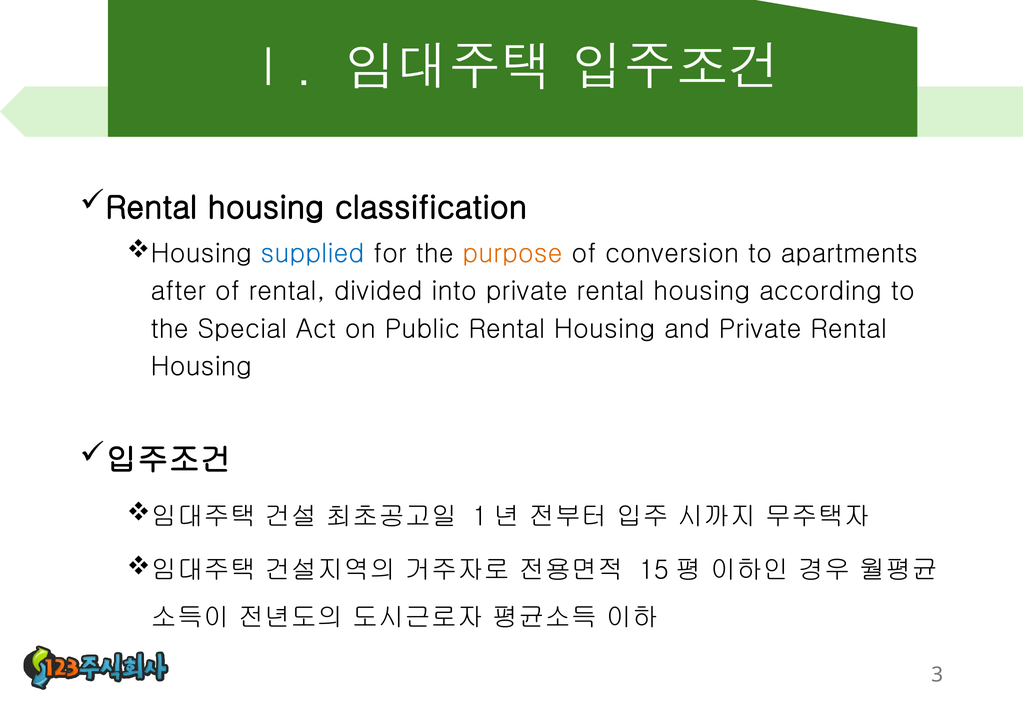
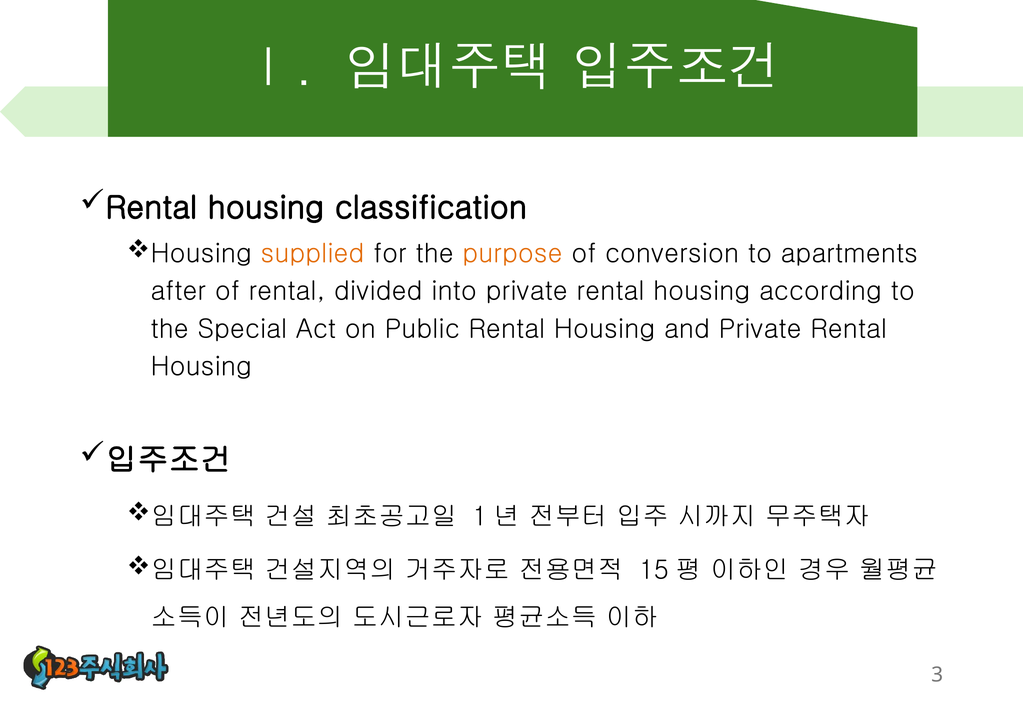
supplied colour: blue -> orange (312, 253)
